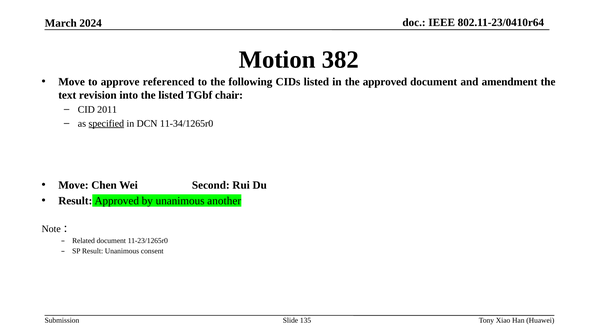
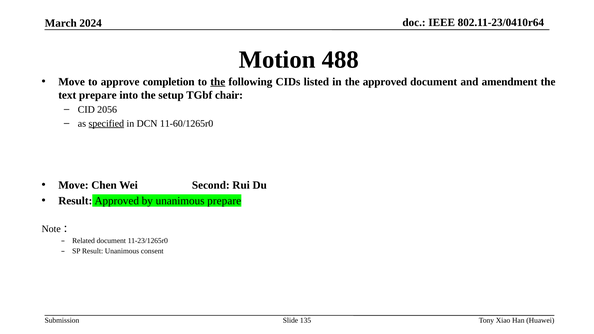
382: 382 -> 488 (340, 60)
referenced: referenced -> completion (169, 82)
the underline: none -> present (218, 82)
text revision: revision -> prepare (98, 95)
the listed: listed -> setup (171, 95)
2011: 2011 -> 2056 (107, 110)
11-34/1265r0: 11-34/1265r0 -> 11-60/1265r0 (187, 123)
unanimous another: another -> prepare (224, 201)
